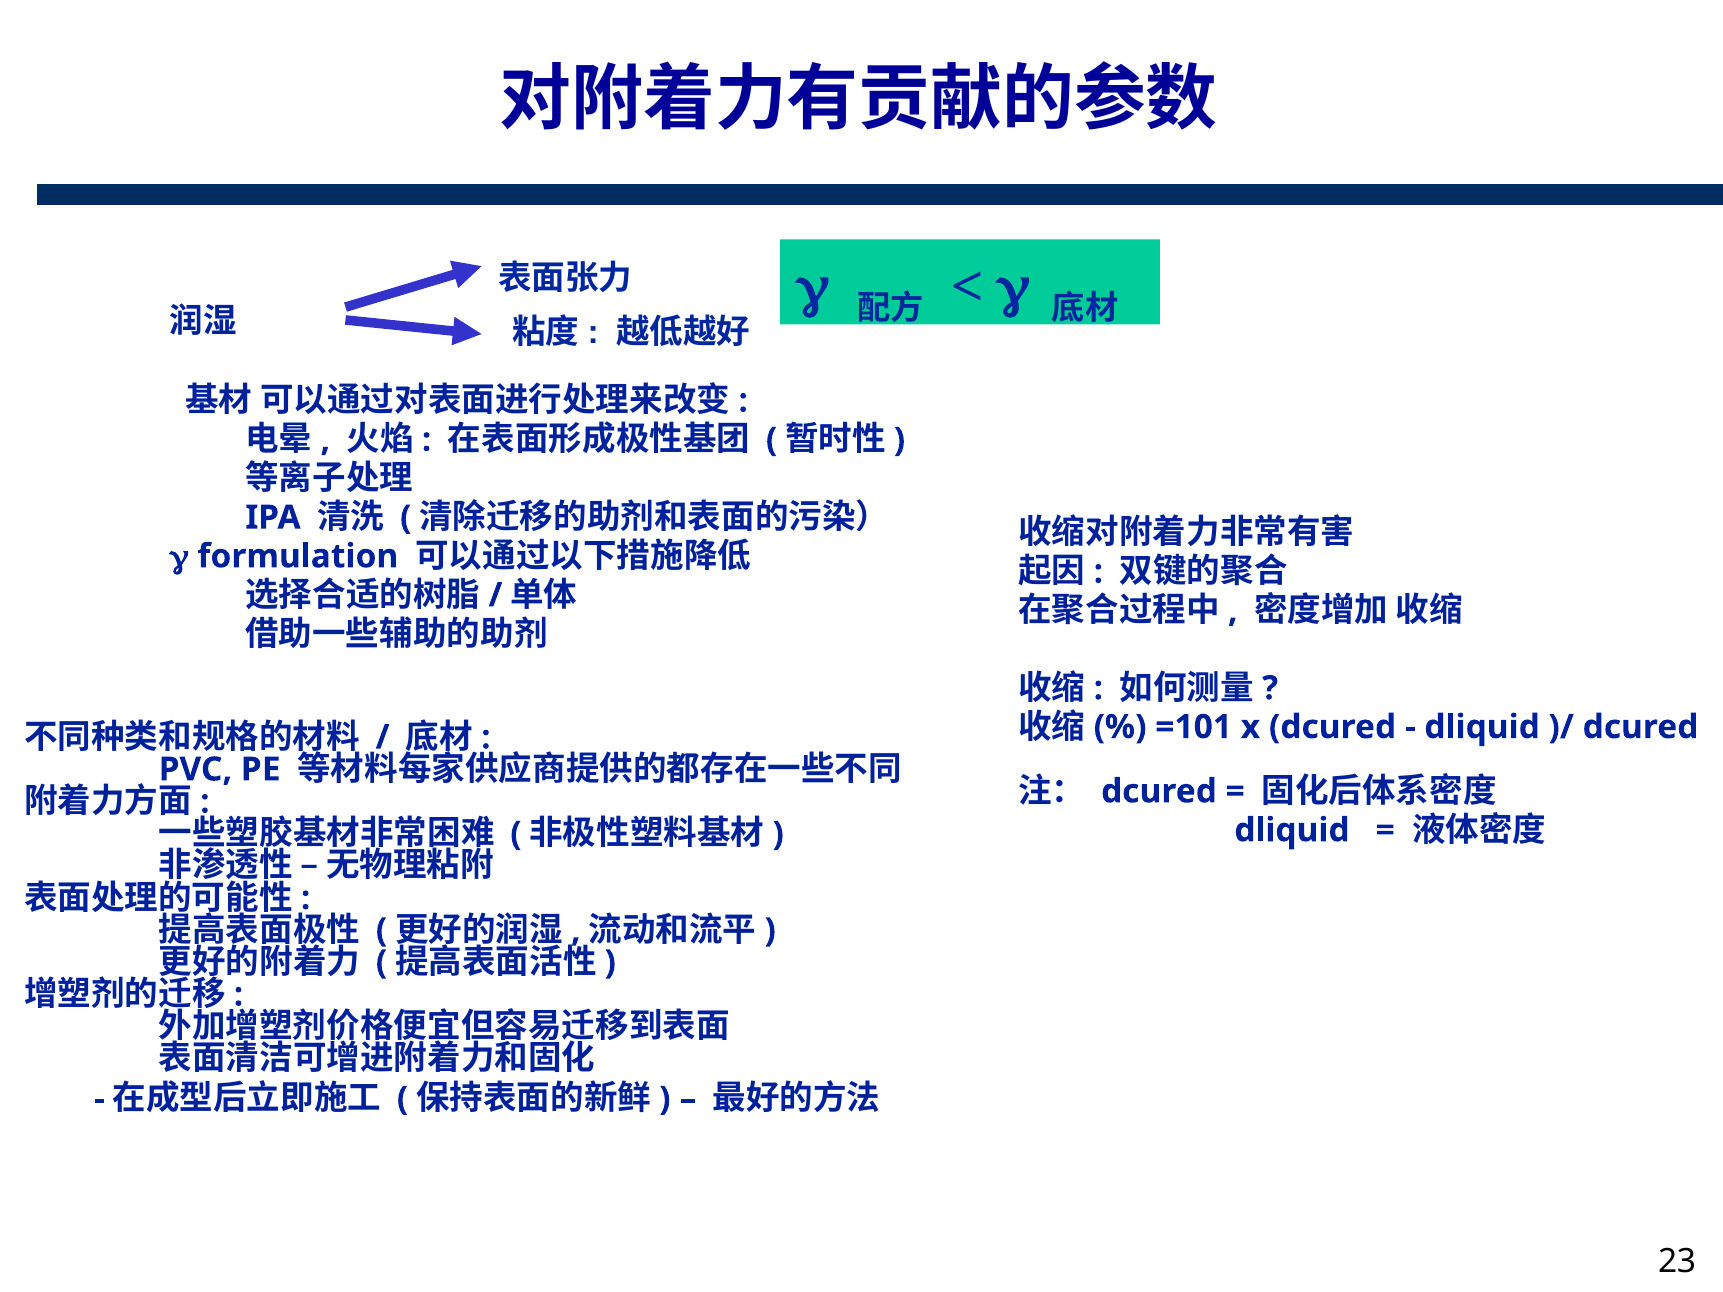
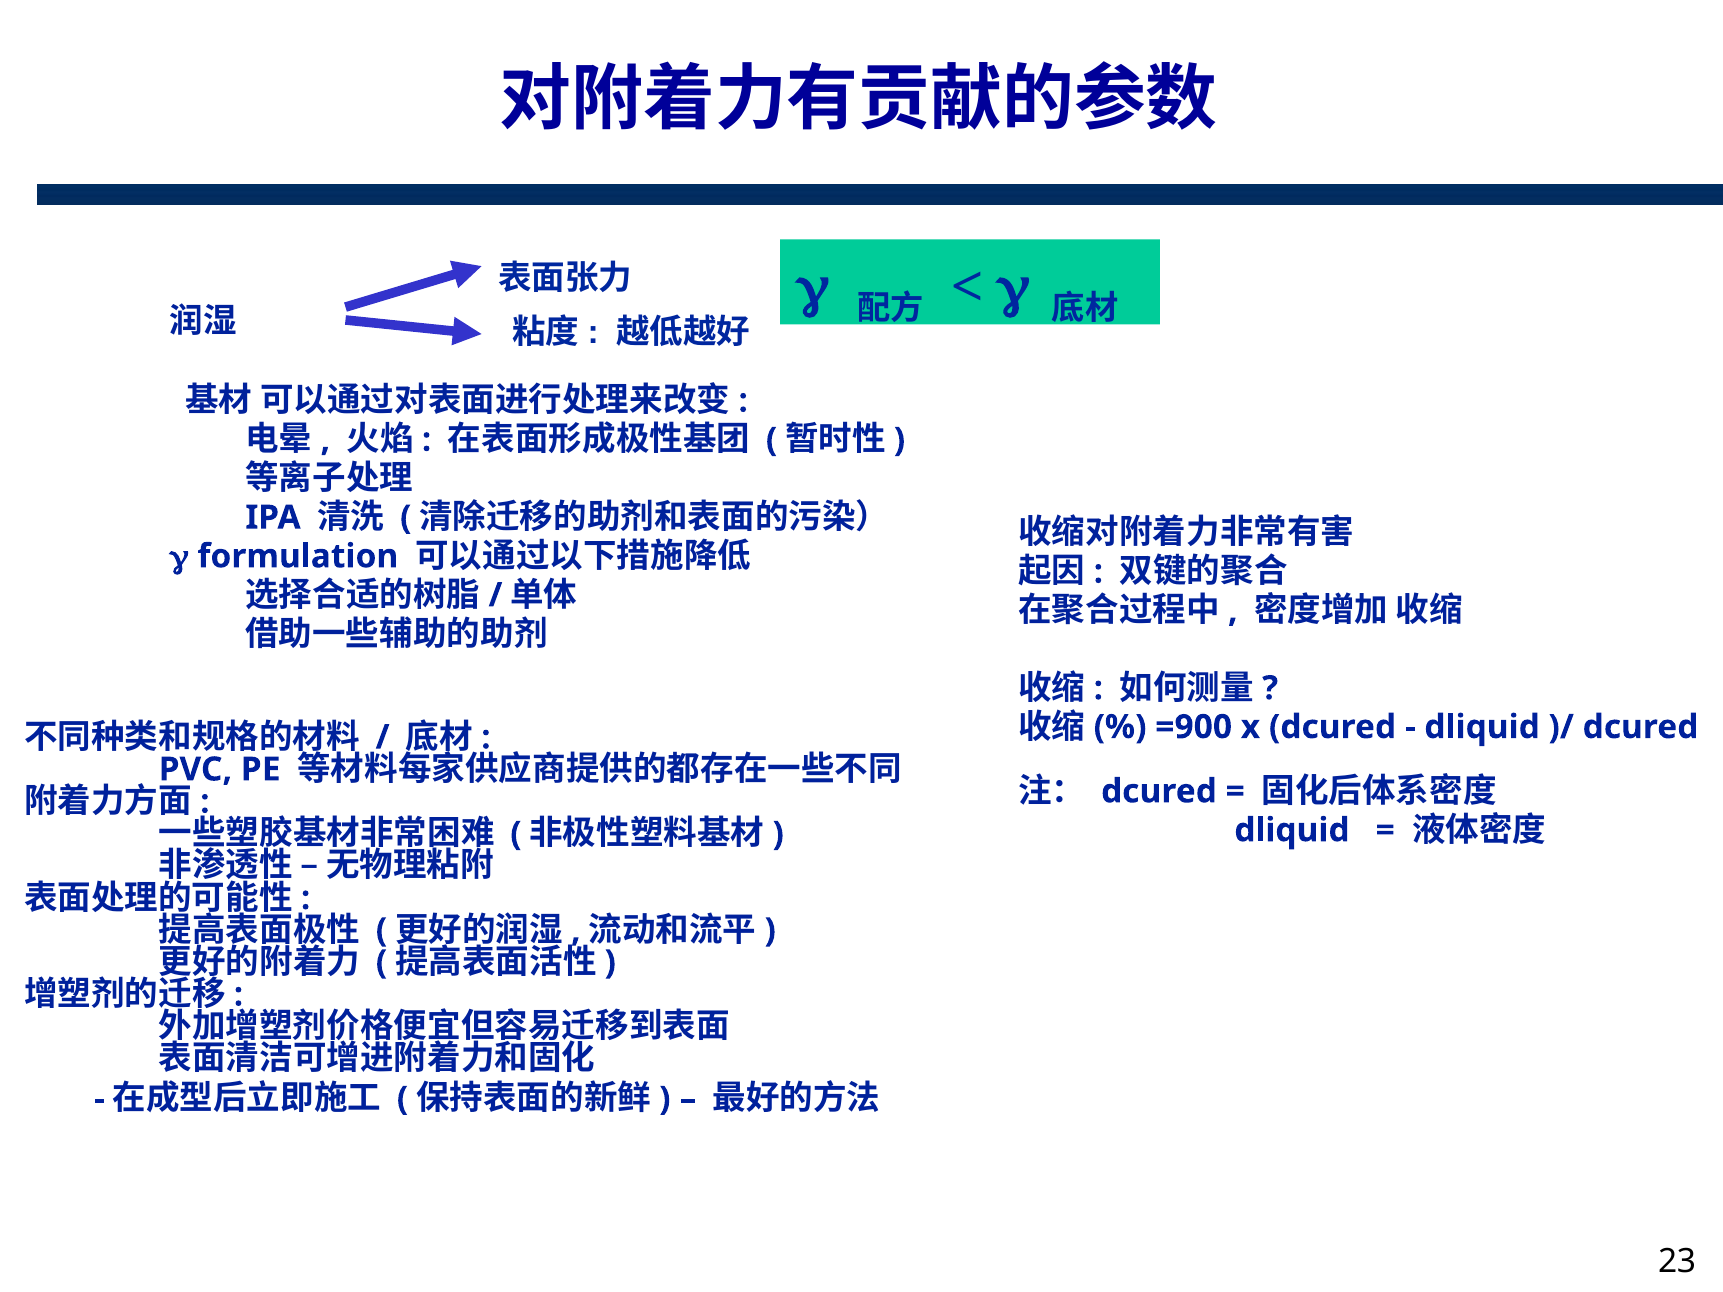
=101: =101 -> =900 (1194, 727)
